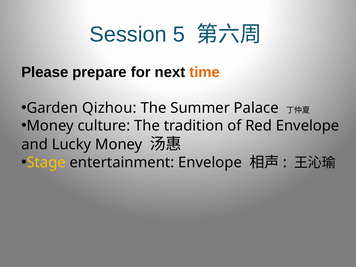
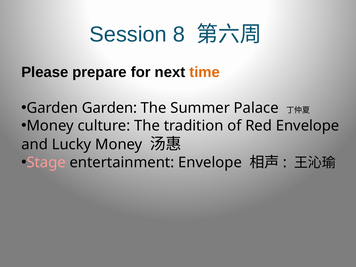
5: 5 -> 8 (179, 34)
Garden Qizhou: Qizhou -> Garden (109, 108)
Stage colour: yellow -> pink (46, 163)
